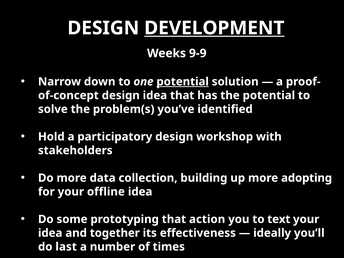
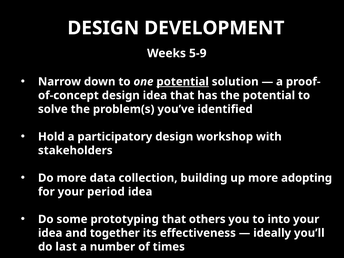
DEVELOPMENT underline: present -> none (214, 28)
9-9: 9-9 -> 5-9 (198, 53)
offline: offline -> period (106, 192)
action: action -> others (207, 219)
text: text -> into (279, 219)
